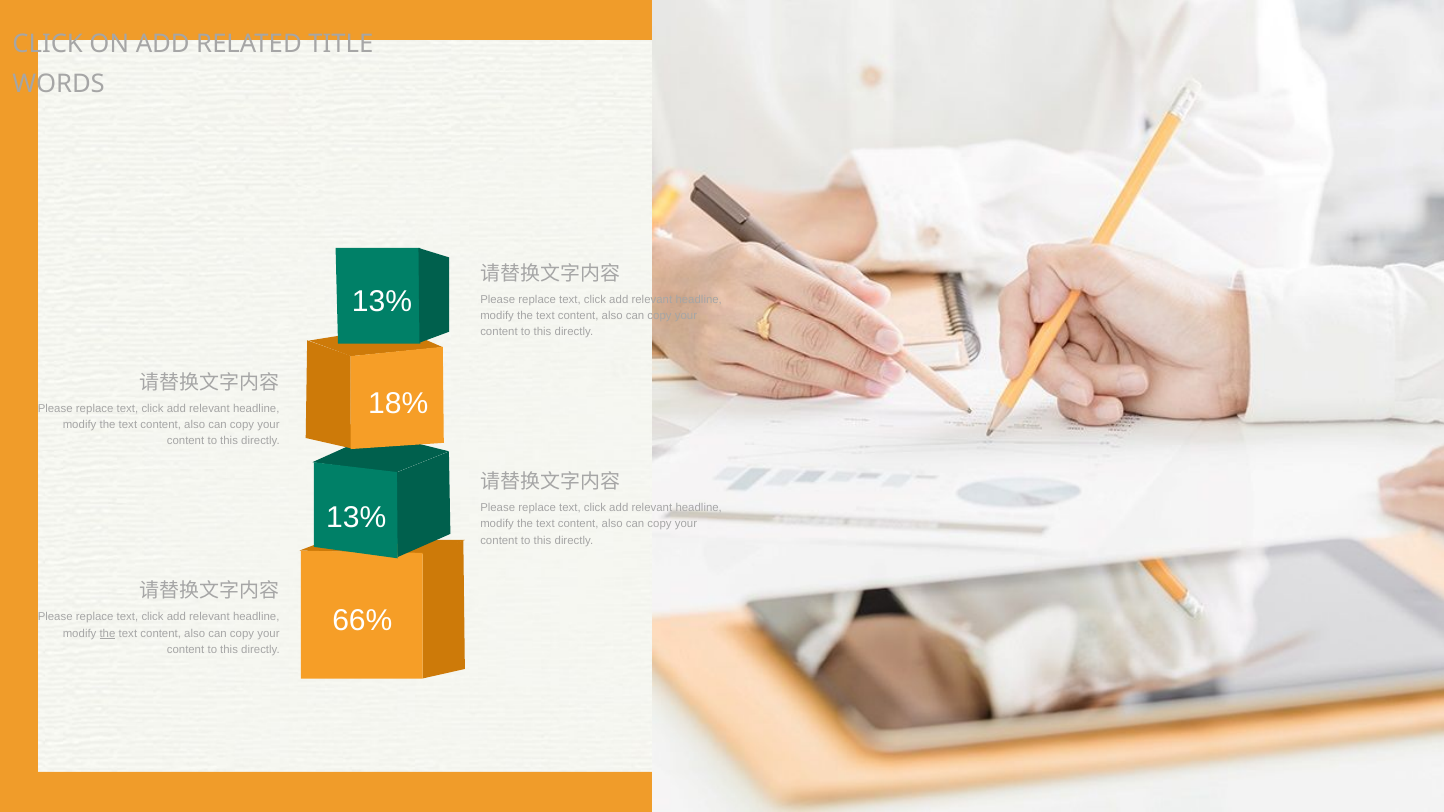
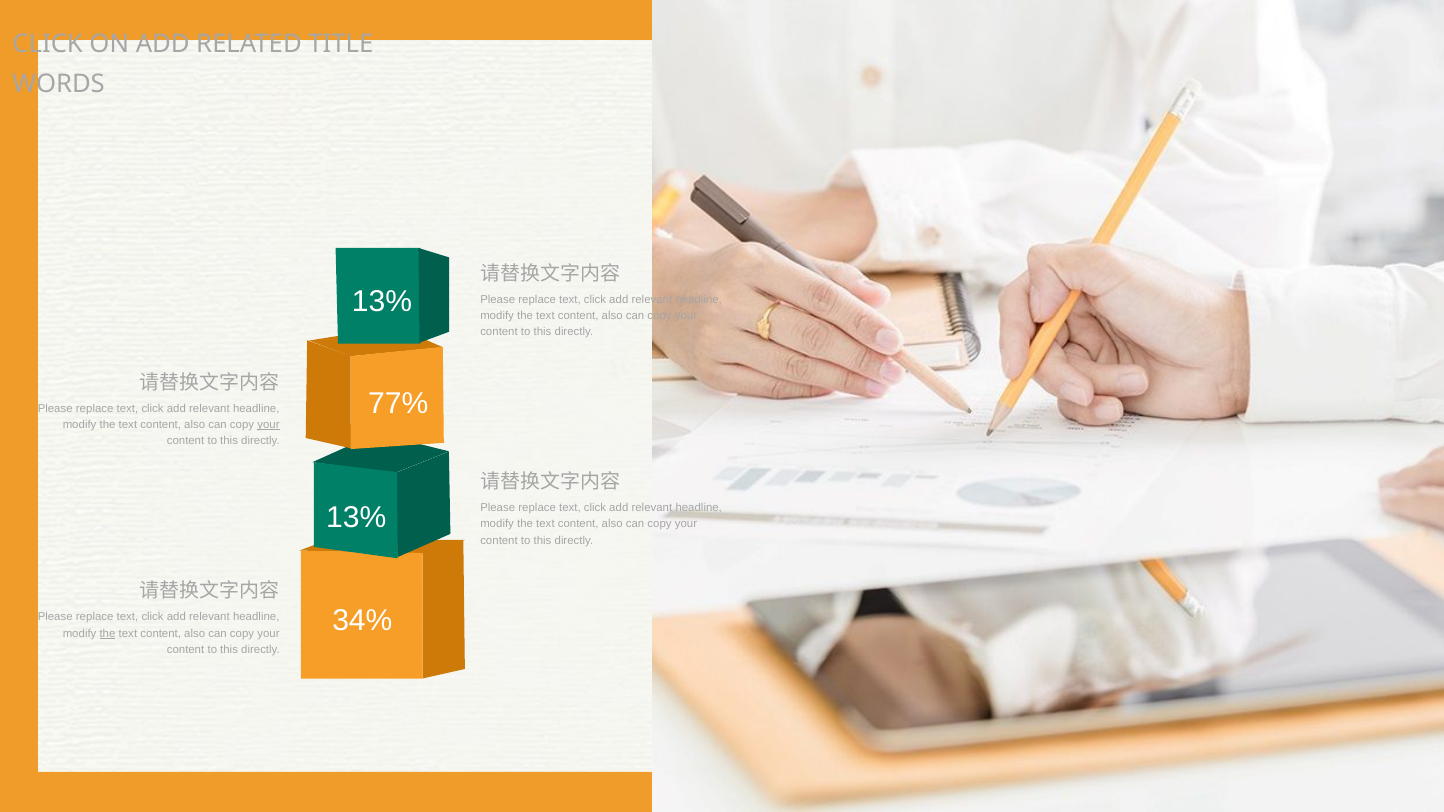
18%: 18% -> 77% (398, 404)
your underline: none -> present (268, 425)
66%: 66% -> 34% (362, 621)
